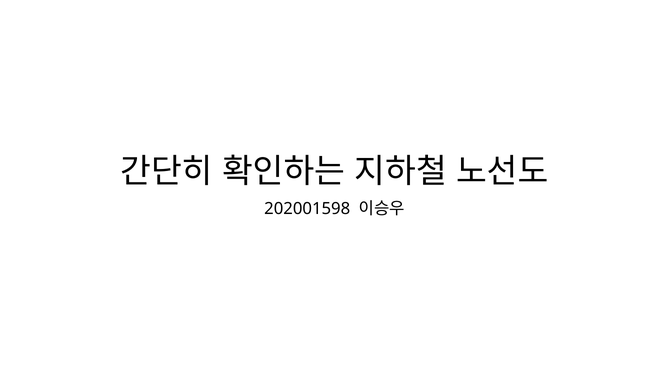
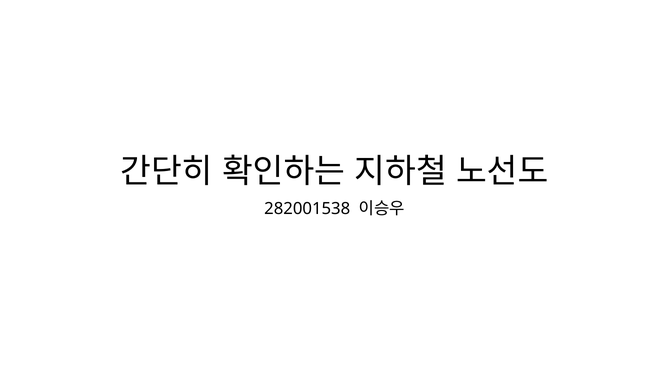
202001598: 202001598 -> 282001538 (307, 209)
